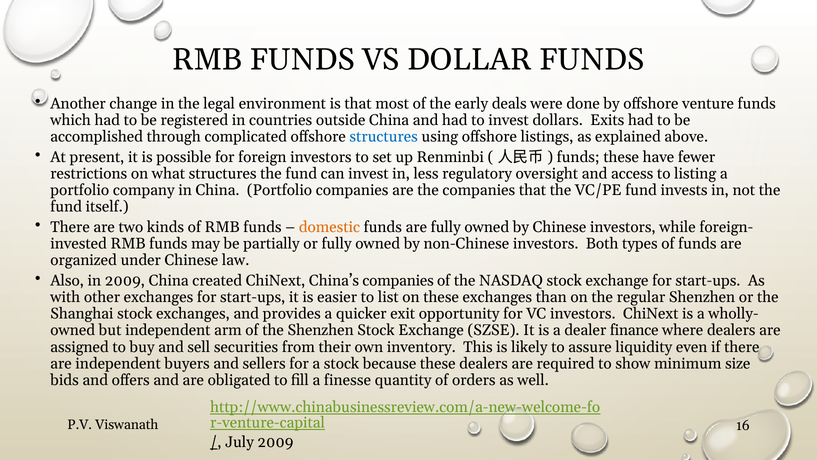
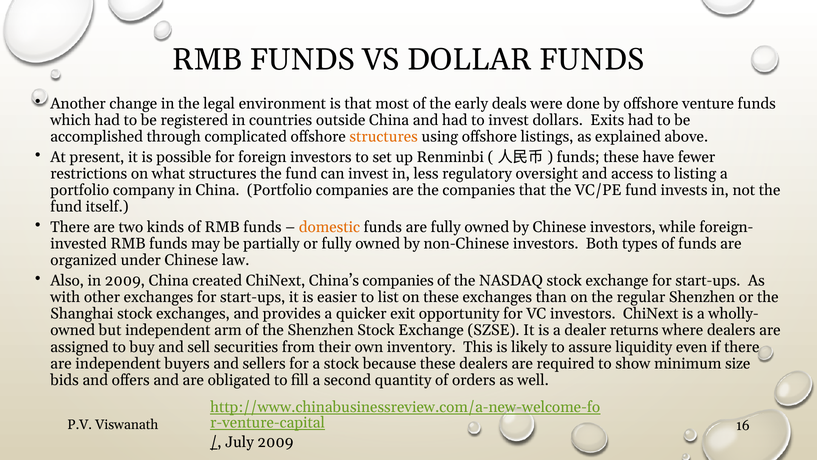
structures colour: blue -> orange (384, 137)
finance: finance -> returns (634, 330)
finesse: finesse -> second (348, 380)
